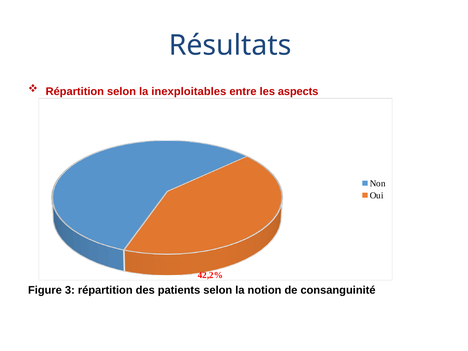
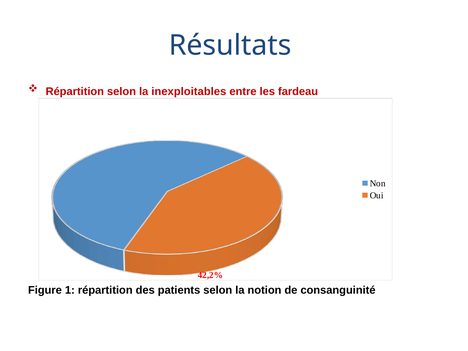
aspects: aspects -> fardeau (298, 92)
3: 3 -> 1 (70, 290)
